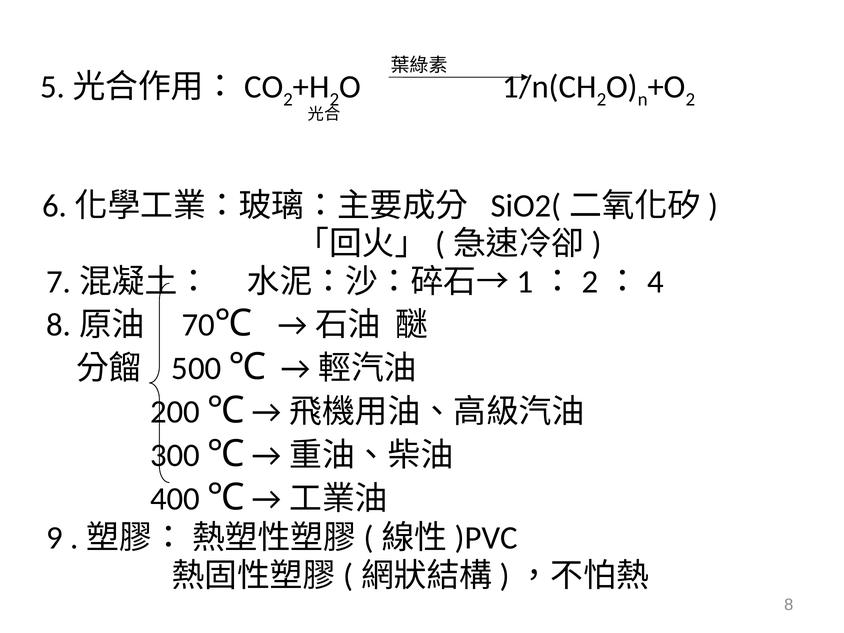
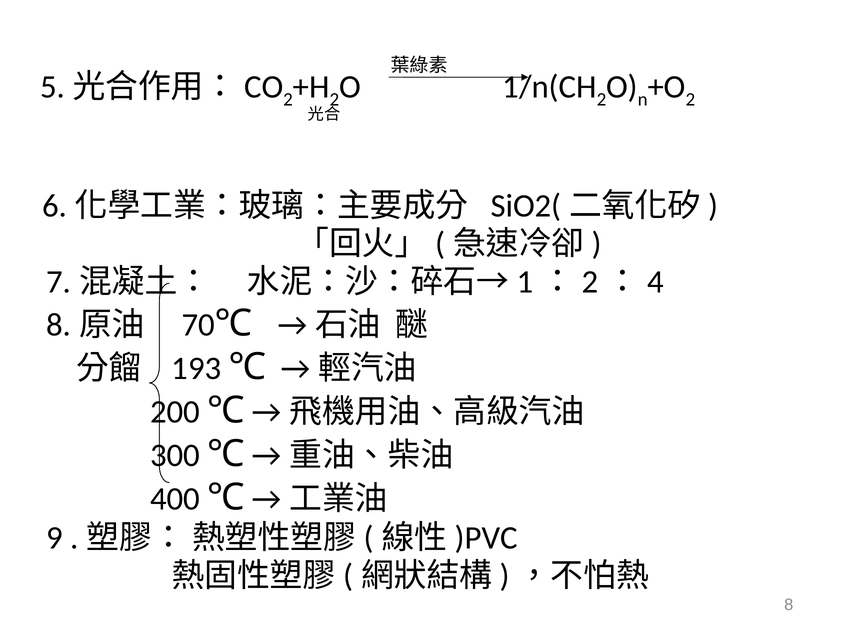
500: 500 -> 193 (196, 368)
